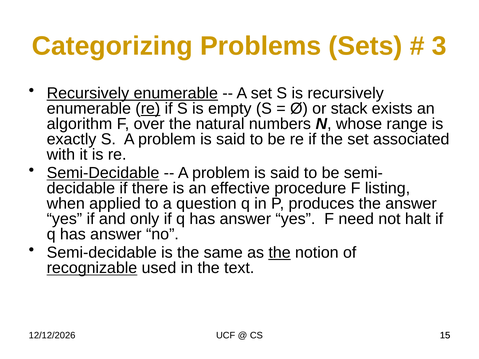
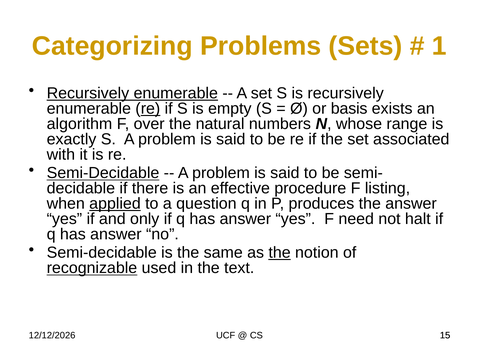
3: 3 -> 1 (439, 46)
stack: stack -> basis (349, 109)
applied underline: none -> present (115, 204)
